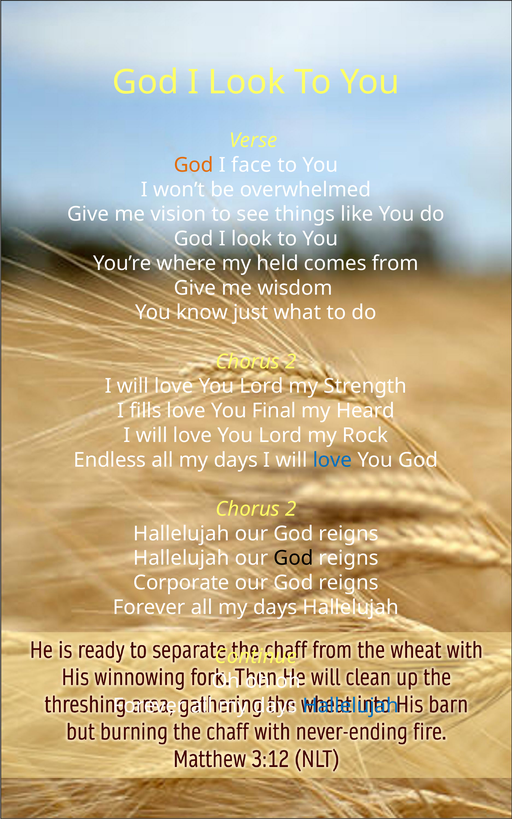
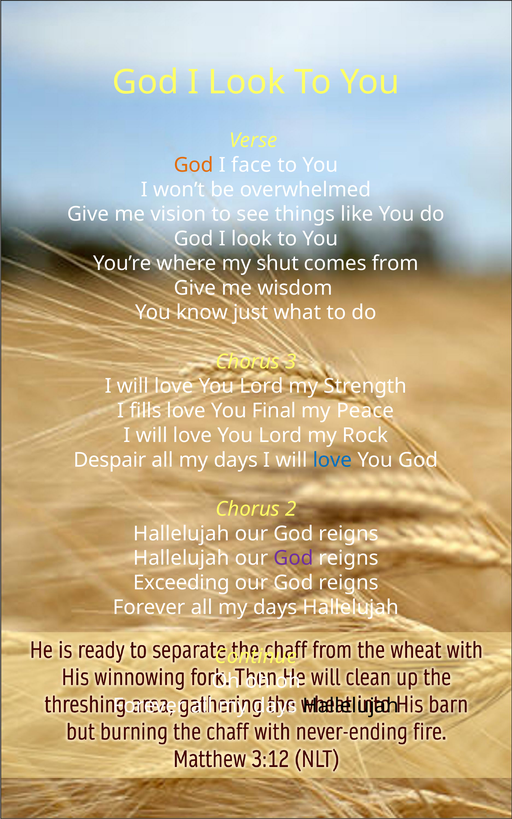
held: held -> shut (278, 263)
2: 2 -> 3 (291, 362)
Heard: Heard -> Peace (365, 411)
Endless: Endless -> Despair (110, 460)
God colour: black -> purple (293, 558)
Corporate: Corporate -> Exceeding (181, 583)
Hallelujah colour: blue -> black (351, 706)
